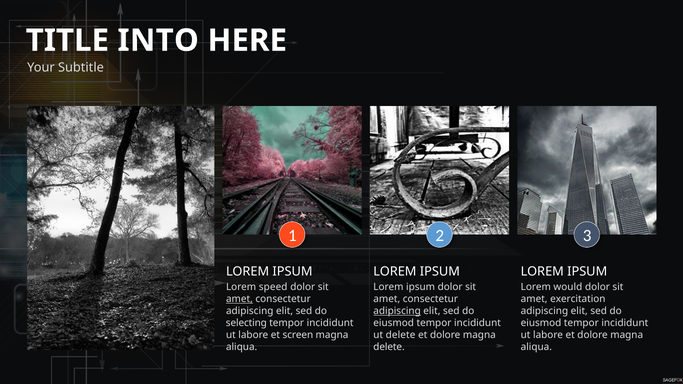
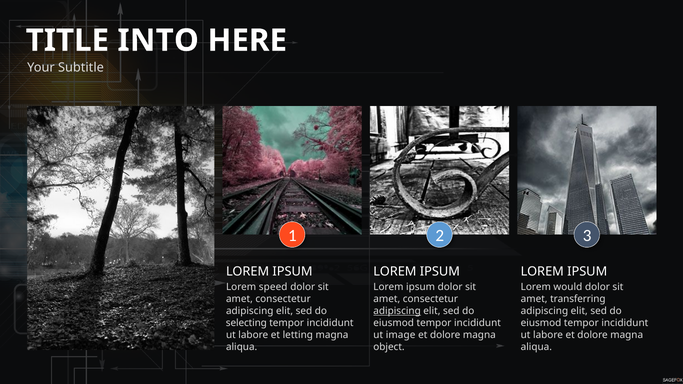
amet underline: present -> none (239, 299)
exercitation: exercitation -> transferring (578, 299)
screen: screen -> letting (298, 335)
ut delete: delete -> image (401, 335)
delete: delete -> object (389, 347)
